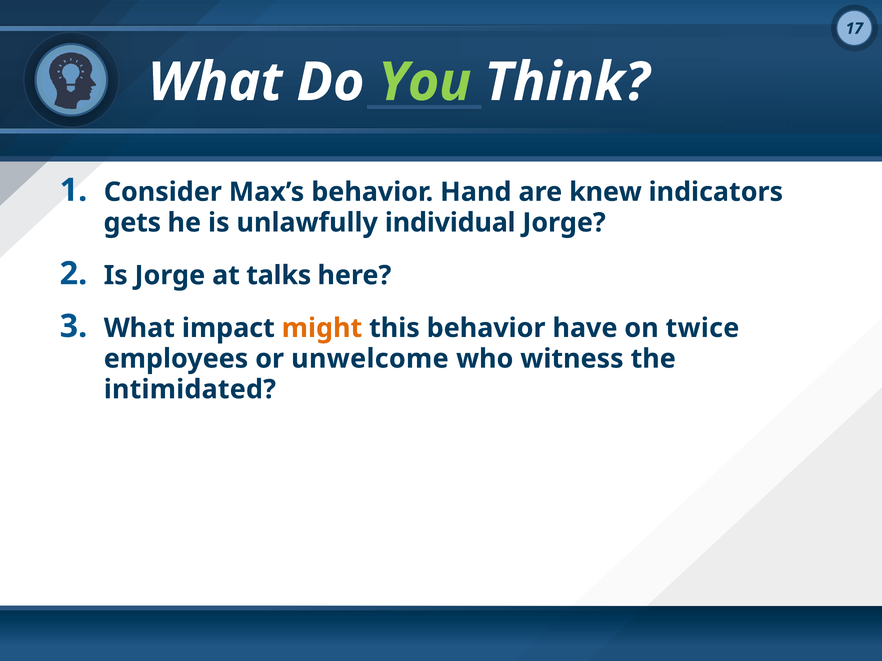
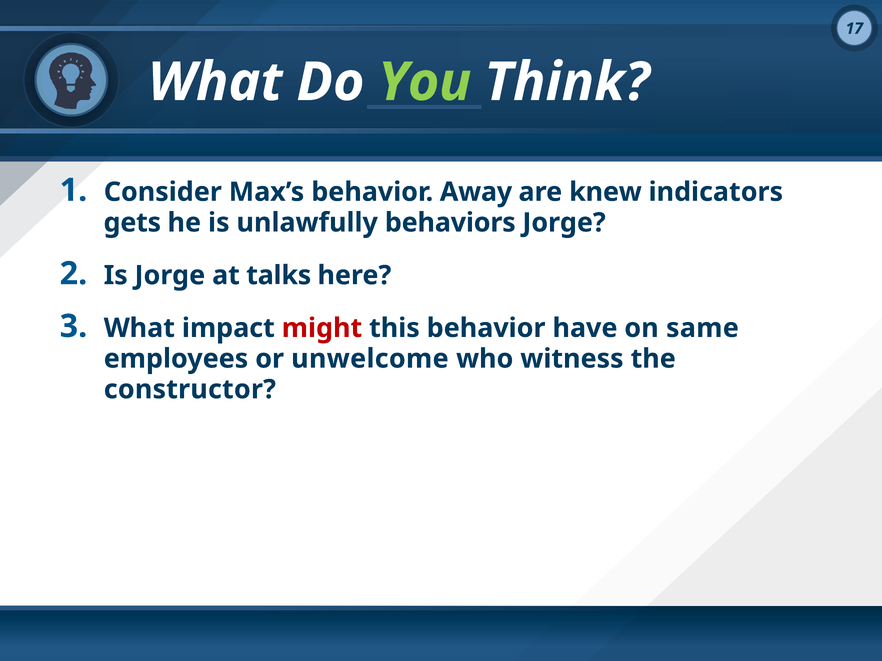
Hand: Hand -> Away (476, 192)
individual: individual -> behaviors (450, 223)
might colour: orange -> red (322, 328)
twice: twice -> same (702, 328)
intimidated: intimidated -> constructor (190, 390)
